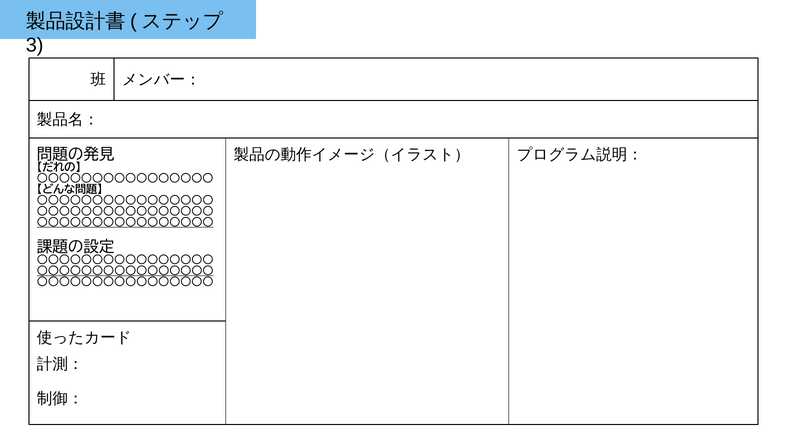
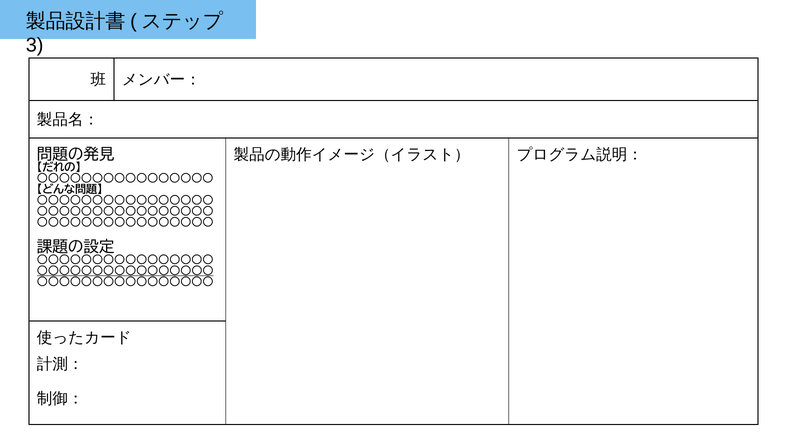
〇〇〇〇〇〇〇〇〇〇〇〇〇〇〇〇 underline: present -> none (125, 223)
